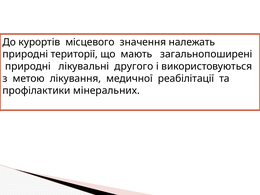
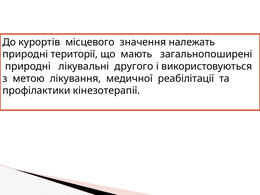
мінеральних: мінеральних -> кінезотерапії (106, 91)
